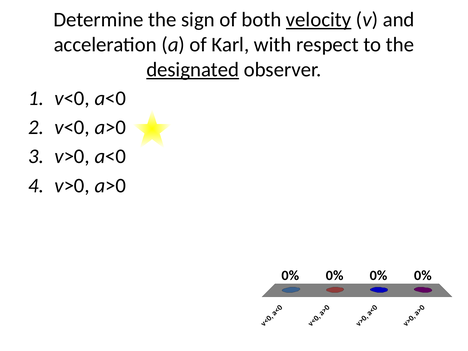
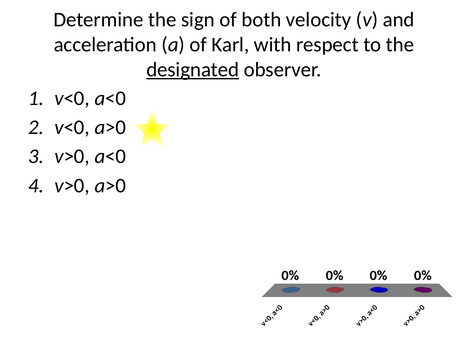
velocity underline: present -> none (319, 20)
